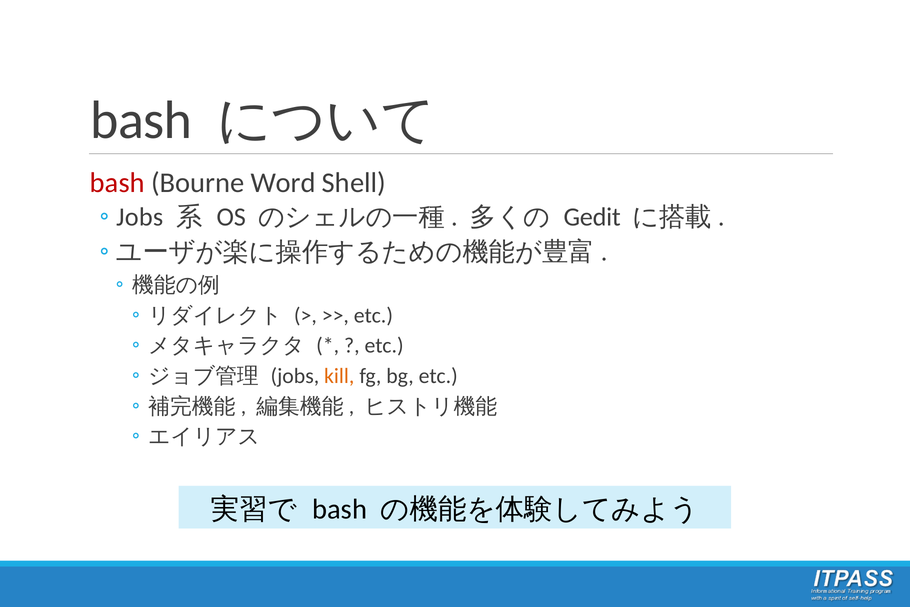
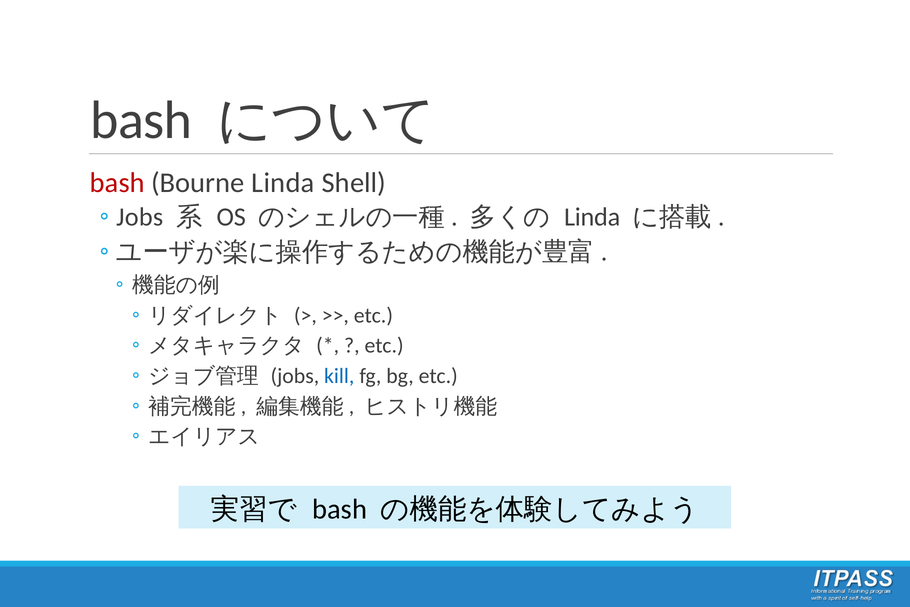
Bourne Word: Word -> Linda (283, 183)
Gedit: Gedit -> Linda (592, 217)
kill colour: orange -> blue (339, 376)
